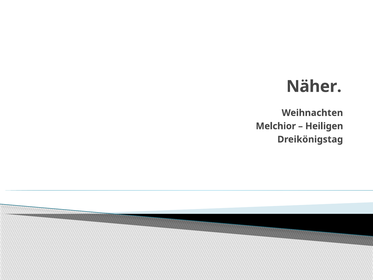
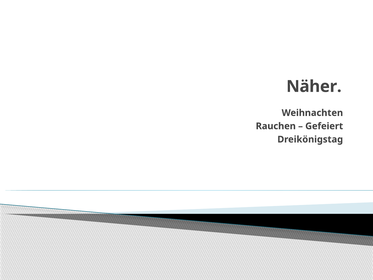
Melchior: Melchior -> Rauchen (276, 126)
Heiligen: Heiligen -> Gefeiert (324, 126)
